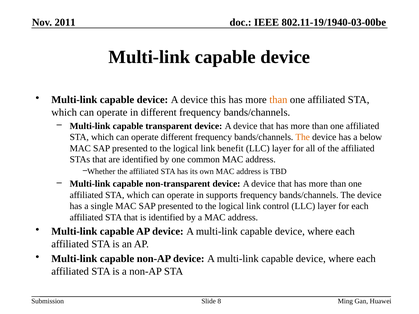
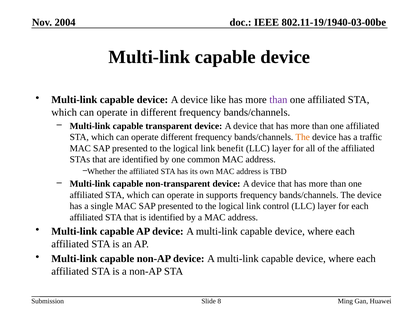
2011: 2011 -> 2004 (65, 22)
this: this -> like (218, 100)
than colour: orange -> purple (278, 100)
below: below -> traffic (371, 137)
